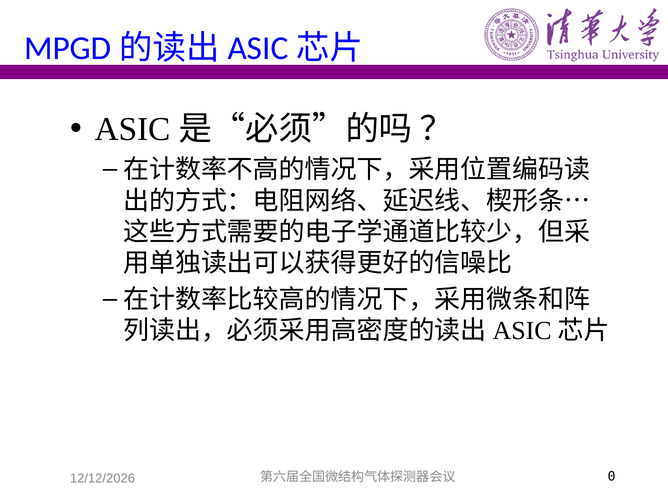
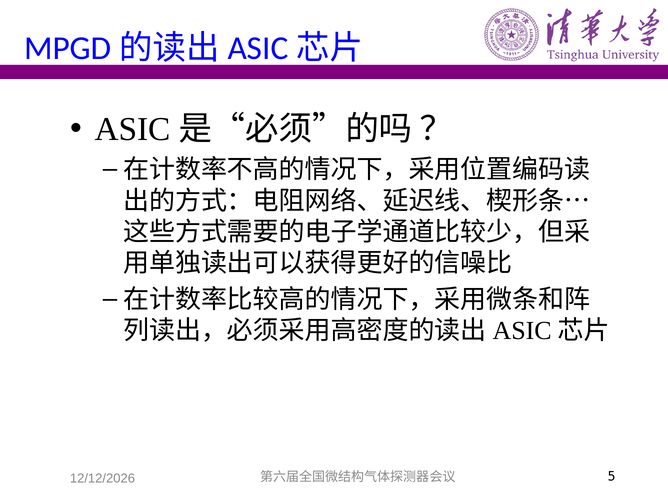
0: 0 -> 5 (612, 476)
